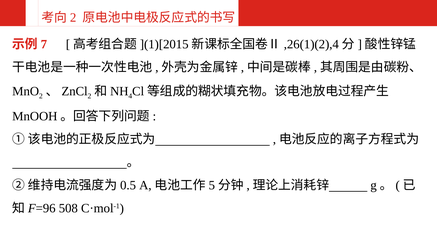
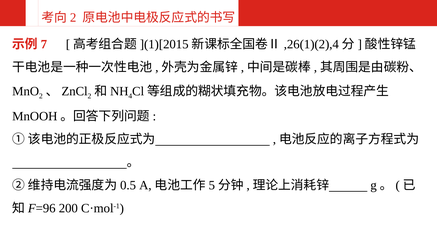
508: 508 -> 200 (68, 208)
